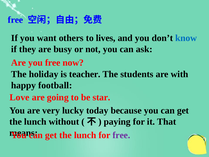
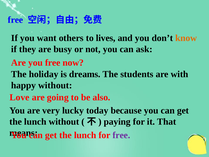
know colour: blue -> orange (186, 38)
teacher: teacher -> dreams (85, 74)
happy football: football -> without (55, 85)
star: star -> also (101, 97)
